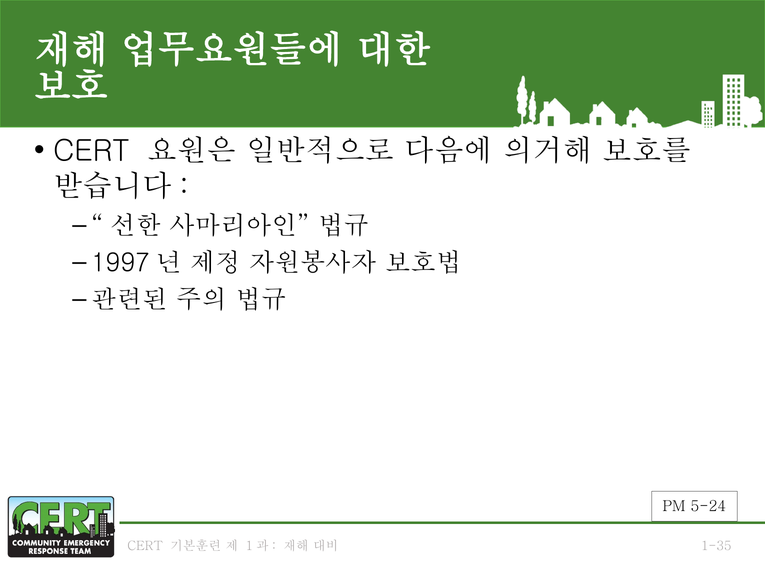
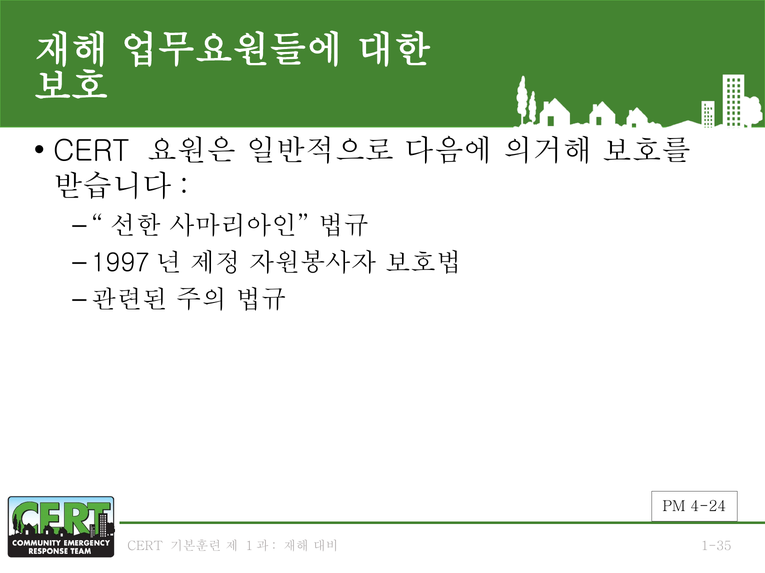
5-24: 5-24 -> 4-24 (708, 507)
